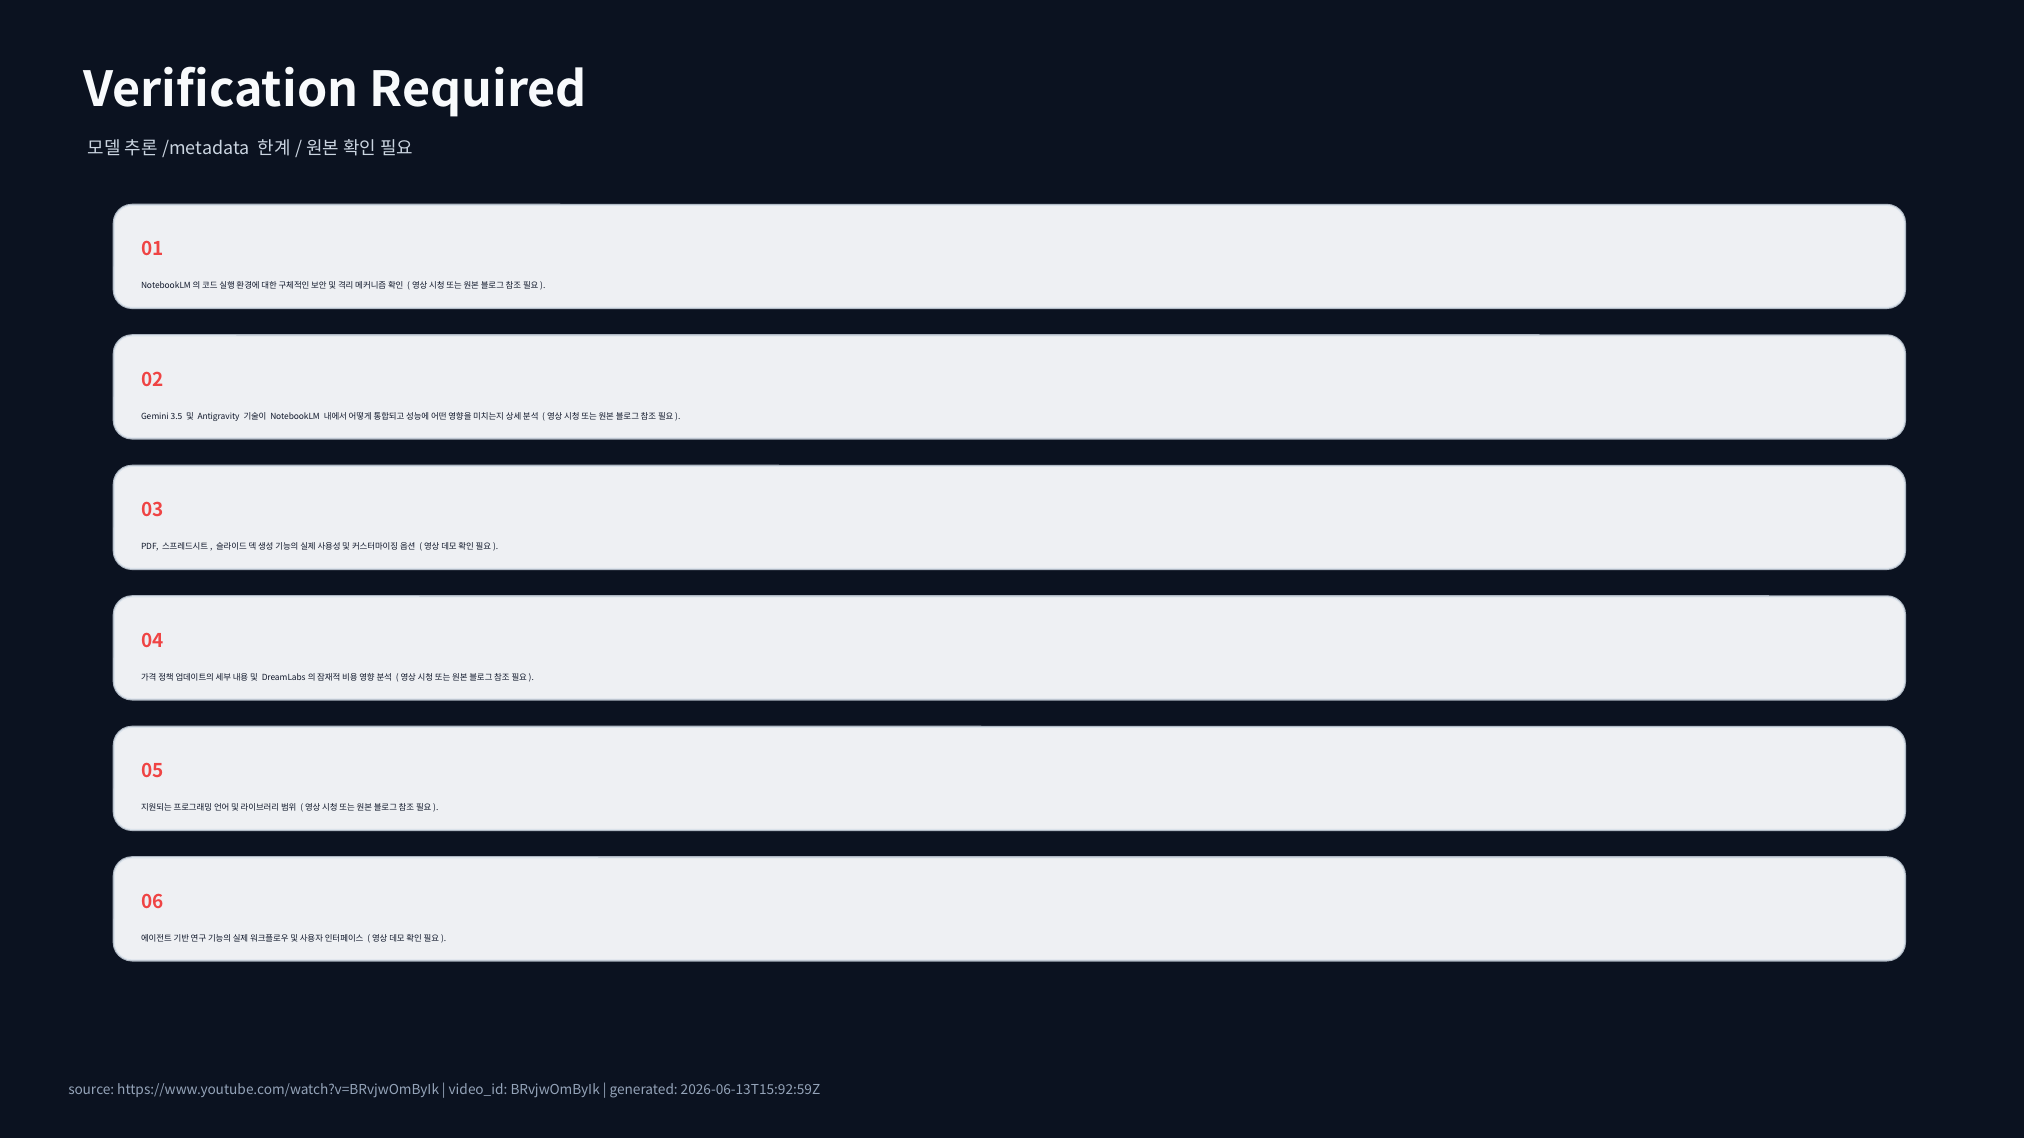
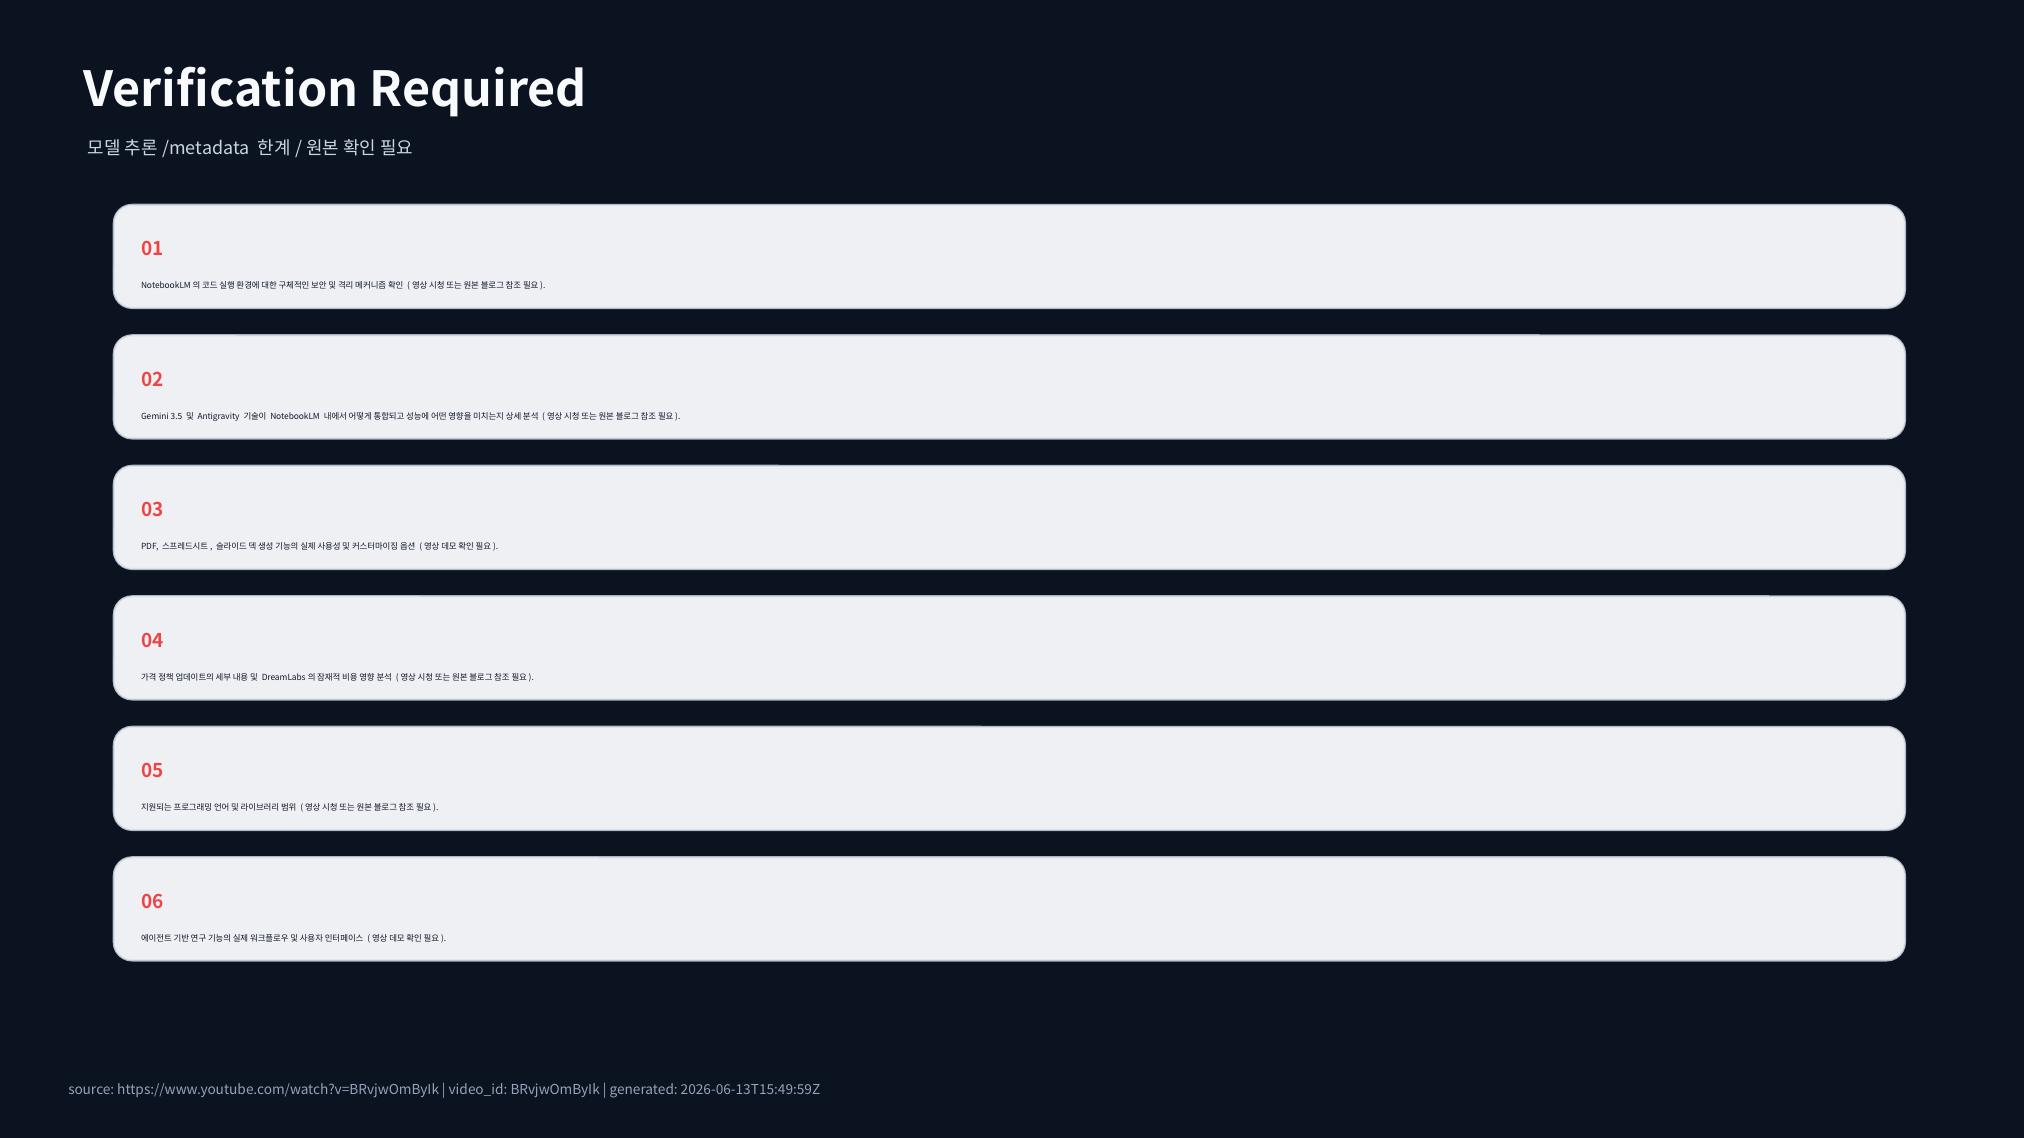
2026-06-13T15:92:59Z: 2026-06-13T15:92:59Z -> 2026-06-13T15:49:59Z (751, 1090)
